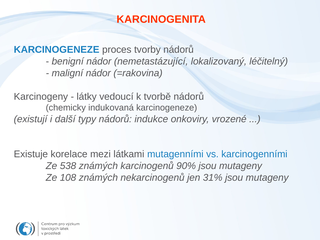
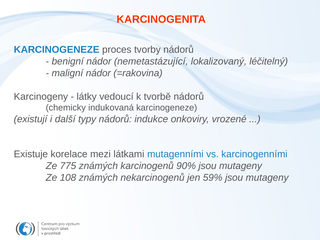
538: 538 -> 775 (68, 166)
31%: 31% -> 59% (213, 178)
